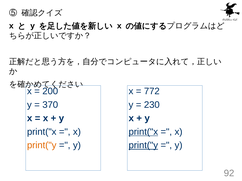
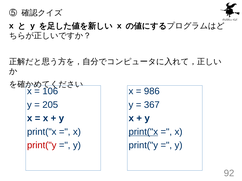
200: 200 -> 106 (50, 92)
772: 772 -> 986 (152, 92)
370: 370 -> 205 (50, 105)
230: 230 -> 367 (152, 105)
print("y colour: orange -> red (42, 146)
print("y underline: present -> none (143, 146)
